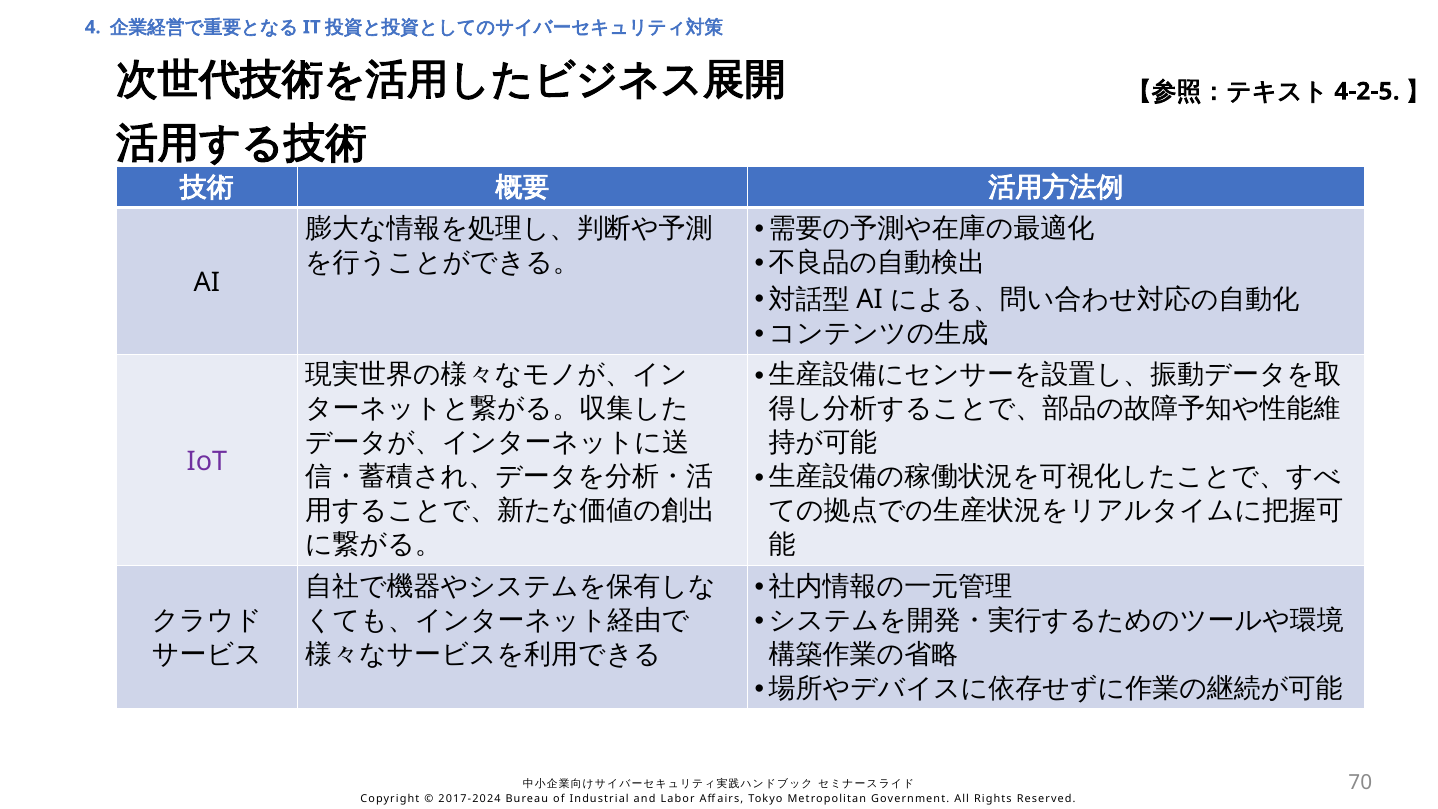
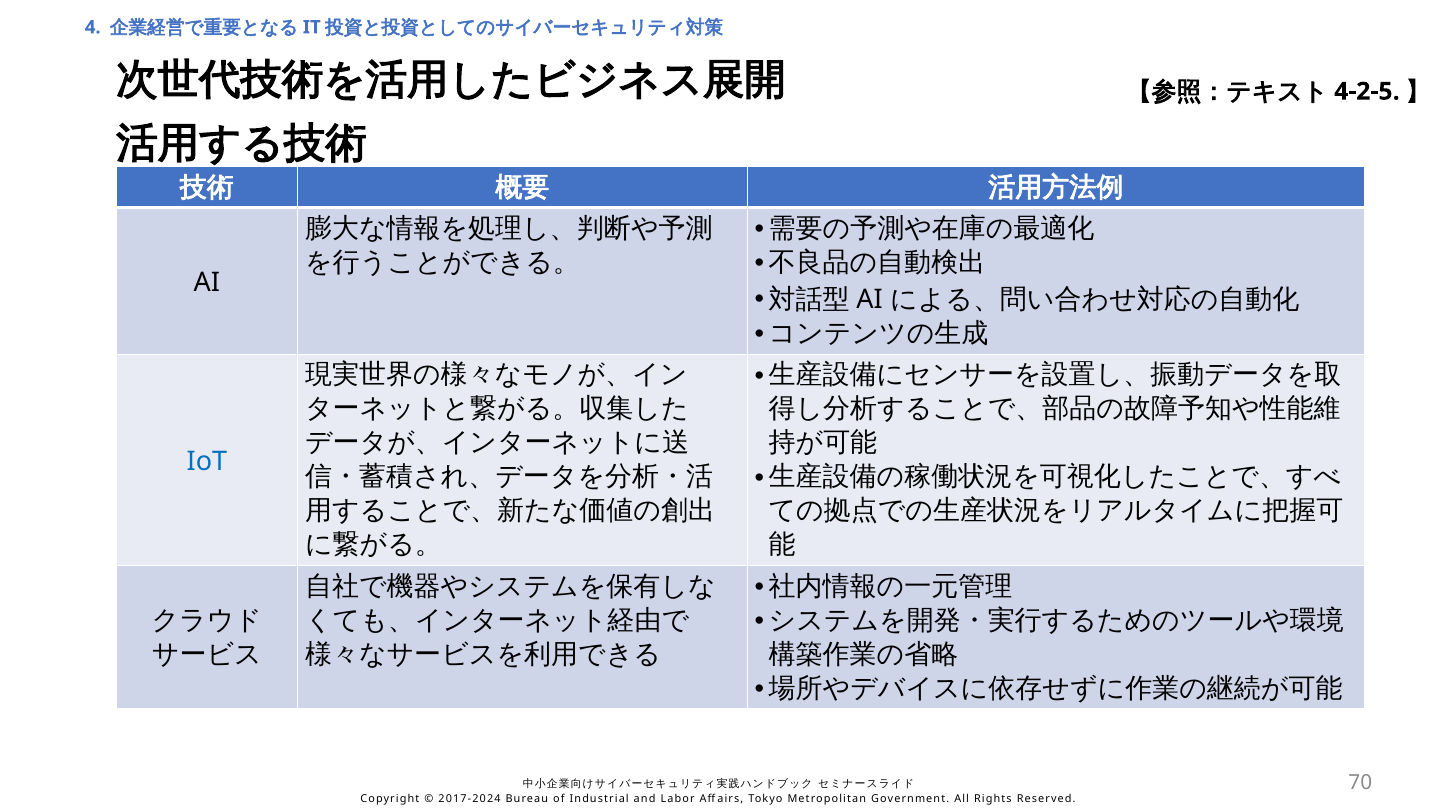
IoT colour: purple -> blue (207, 461)
